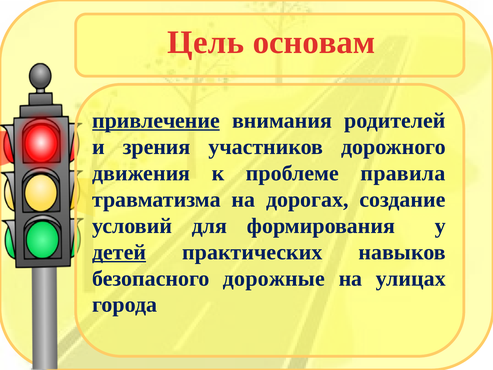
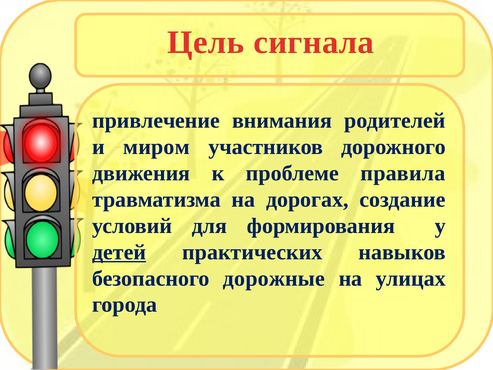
основам: основам -> сигнала (314, 42)
привлечение underline: present -> none (156, 120)
зрения: зрения -> миром (156, 147)
